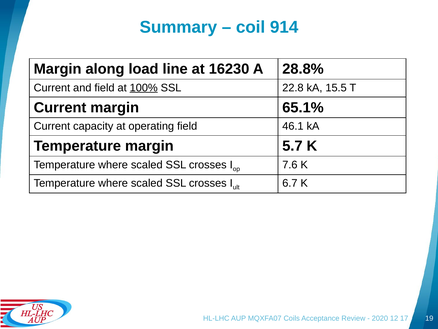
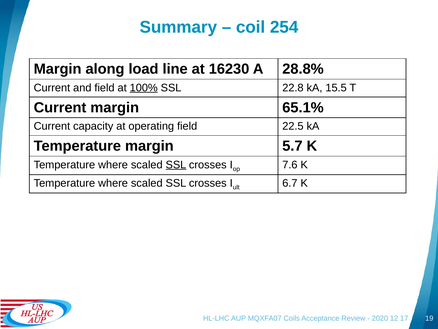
914: 914 -> 254 (284, 27)
46.1: 46.1 -> 22.5 (293, 126)
SSL underline: none -> present (176, 164)
